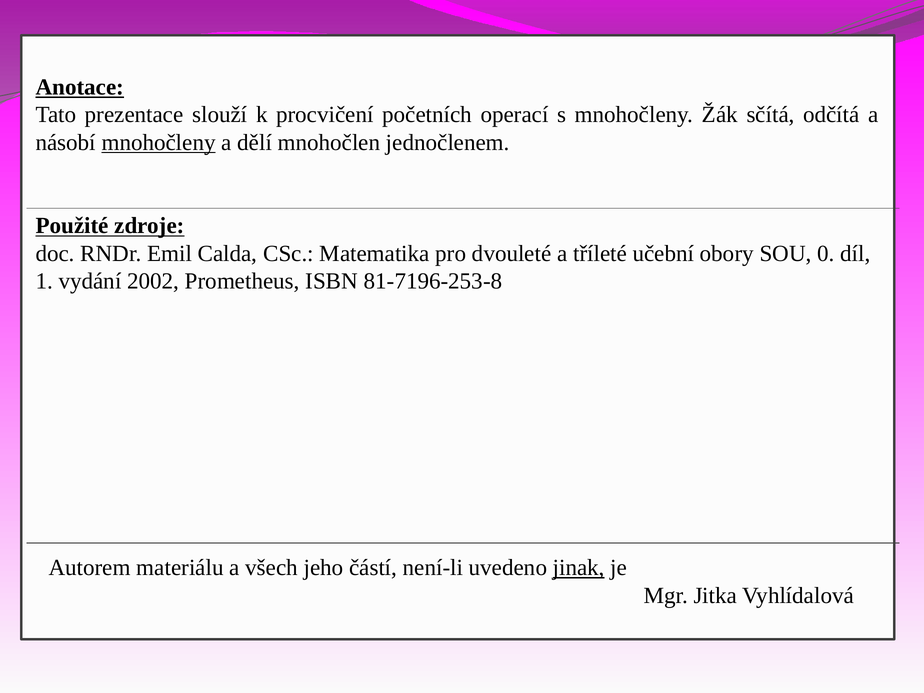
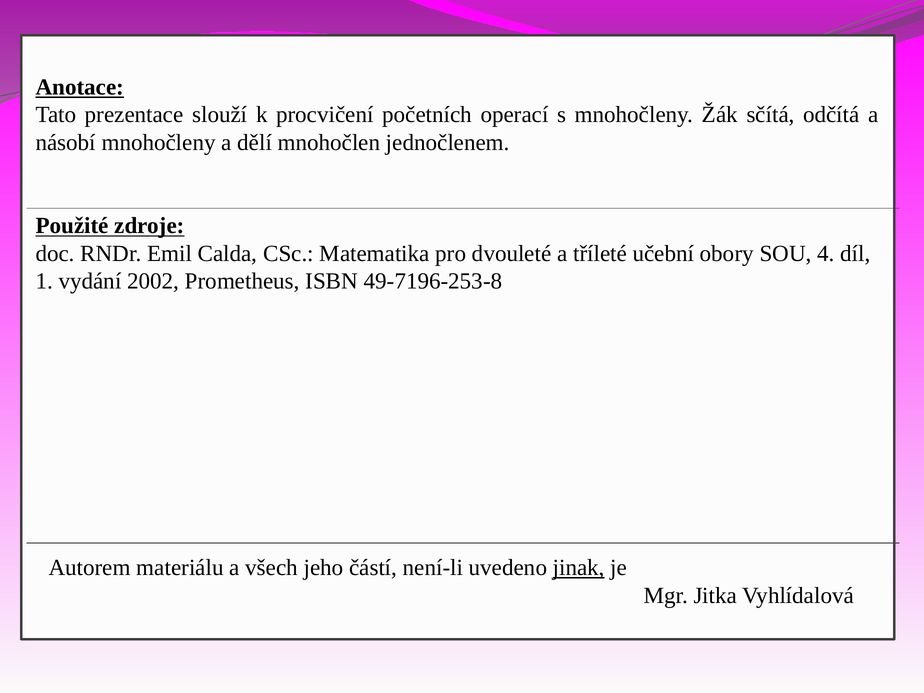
mnohočleny underline: present -> none (159, 143)
0: 0 -> 4 (826, 253)
81-7196-253-8: 81-7196-253-8 -> 49-7196-253-8 (433, 281)
